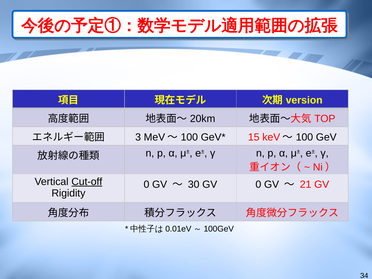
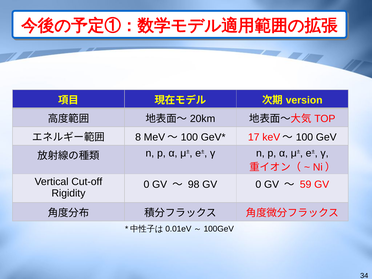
3: 3 -> 8 (138, 137)
15: 15 -> 17 (254, 137)
Cut-off underline: present -> none (87, 182)
30: 30 -> 98 (194, 184)
21: 21 -> 59 (306, 184)
